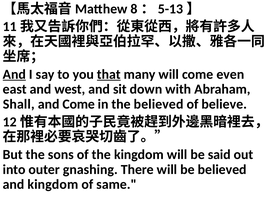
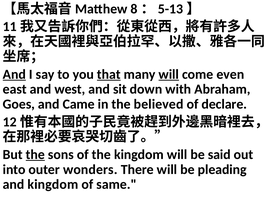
will underline: none -> present (169, 74)
Shall: Shall -> Goes (19, 104)
and Come: Come -> Came (79, 104)
believe: believe -> declare (224, 104)
the underline: none -> present (35, 155)
gnashing: gnashing -> wonders (90, 169)
be believed: believed -> pleading (222, 169)
